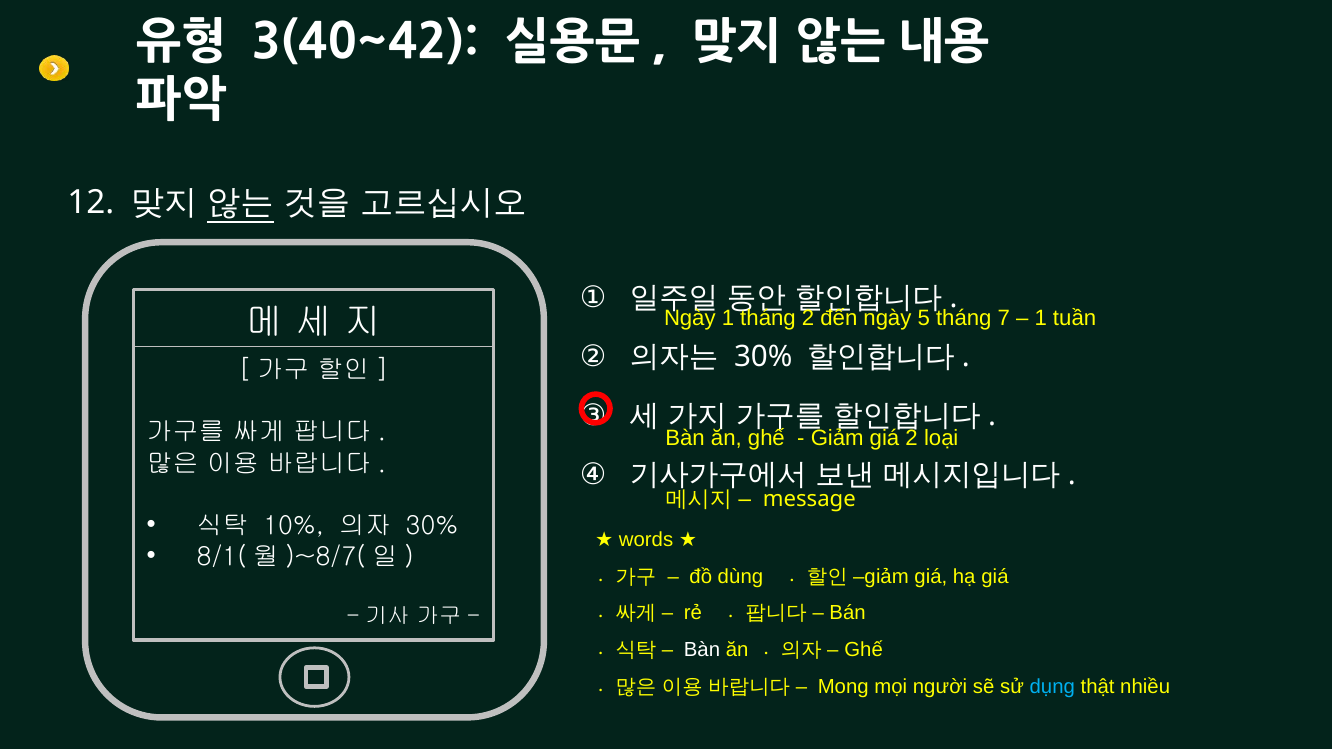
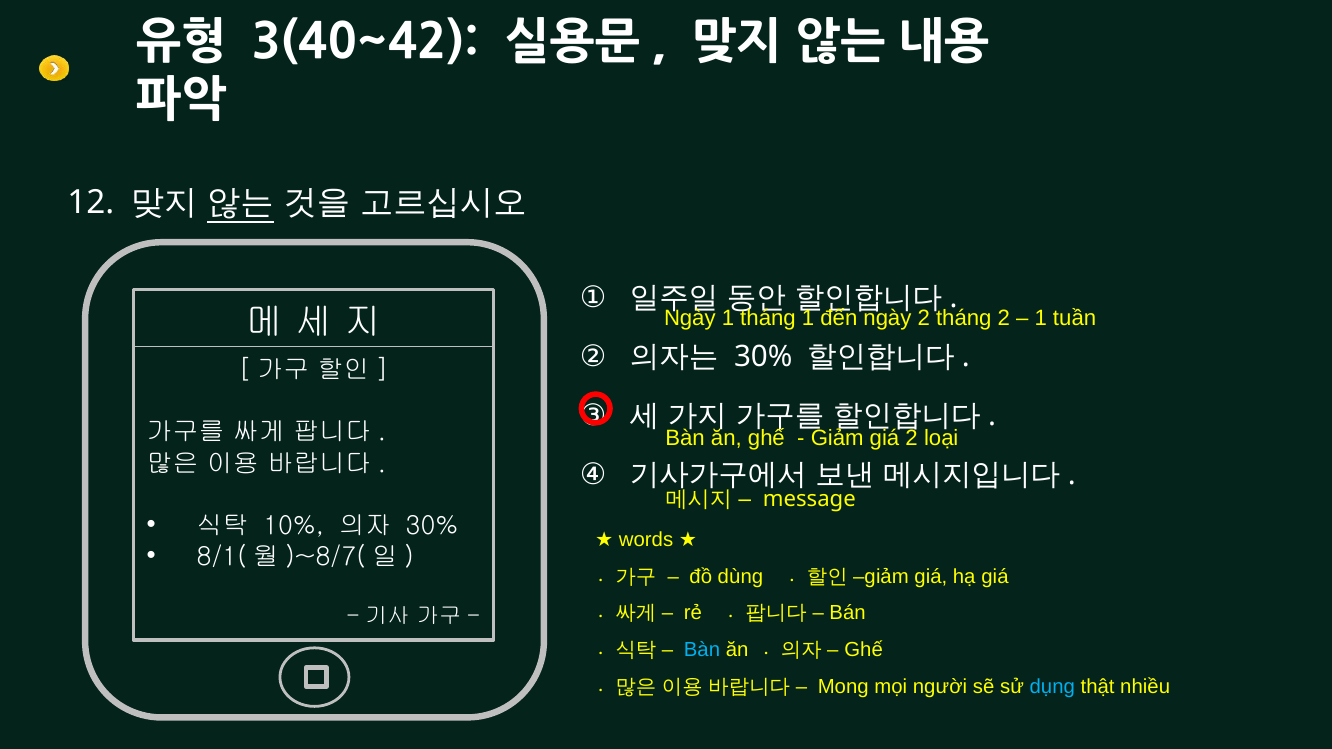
tháng 2: 2 -> 1 (808, 319)
ngày 5: 5 -> 2 (924, 319)
7: 7 -> 2 (1004, 319)
Bàn colour: white -> light blue (702, 650)
